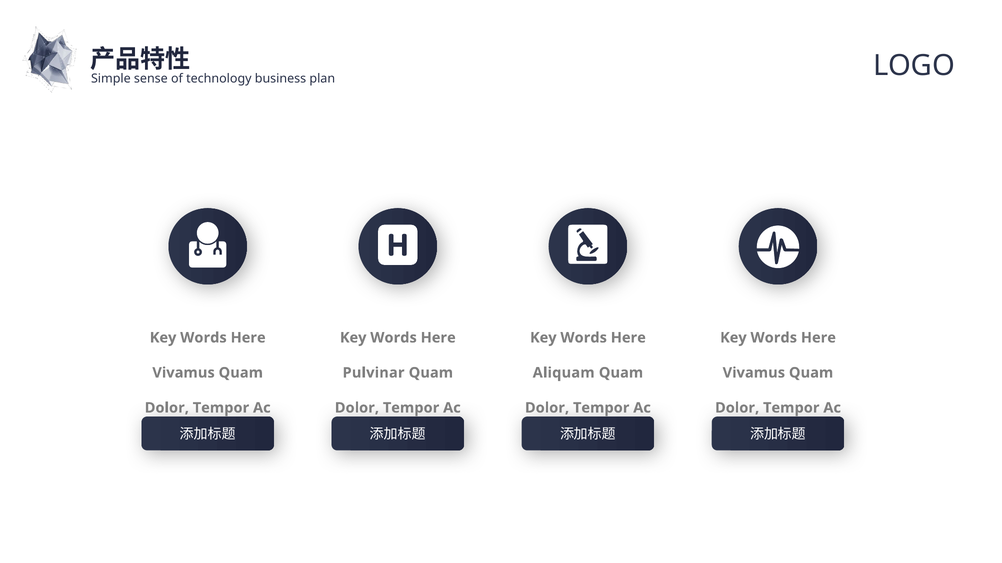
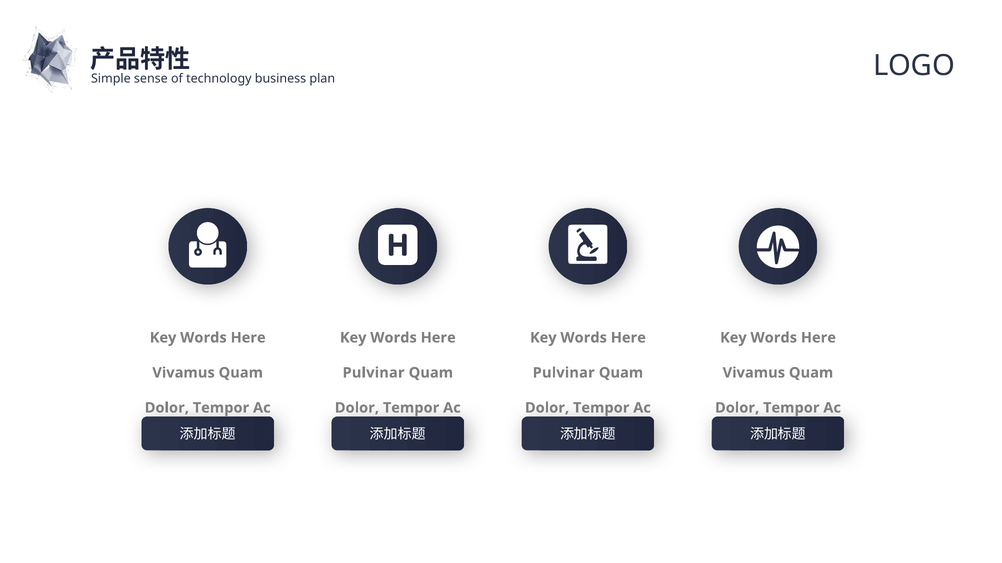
Aliquam: Aliquam -> Pulvinar (564, 373)
